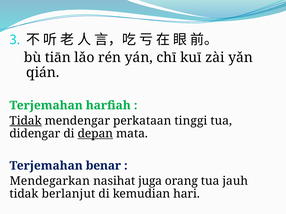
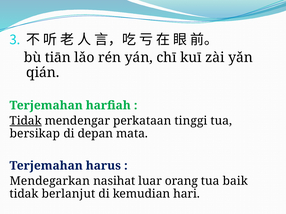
didengar: didengar -> bersikap (35, 134)
depan underline: present -> none (95, 134)
benar: benar -> harus (103, 166)
juga: juga -> luar (150, 181)
jauh: jauh -> baik (235, 181)
